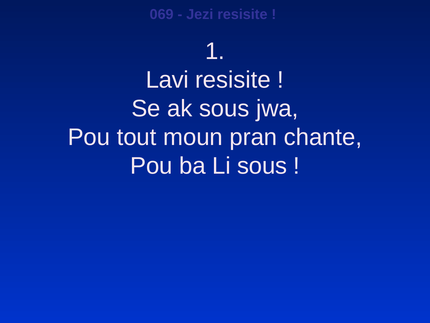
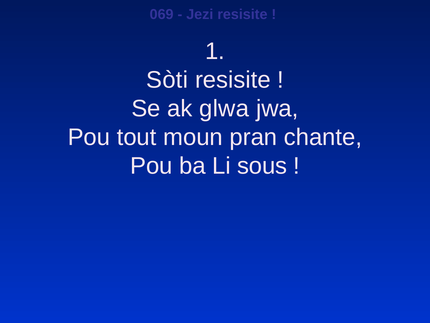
Lavi: Lavi -> Sòti (167, 80)
ak sous: sous -> glwa (224, 109)
